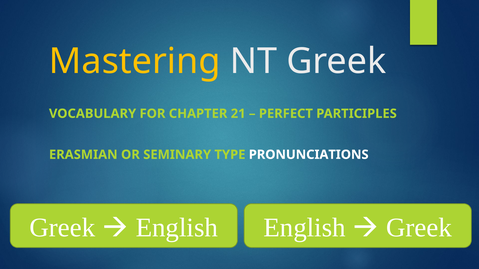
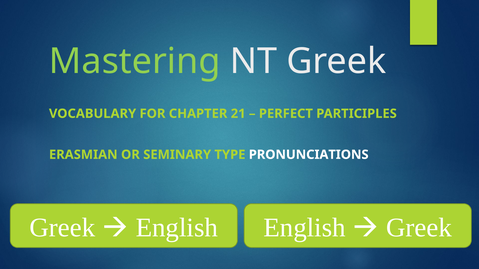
Mastering colour: yellow -> light green (135, 62)
